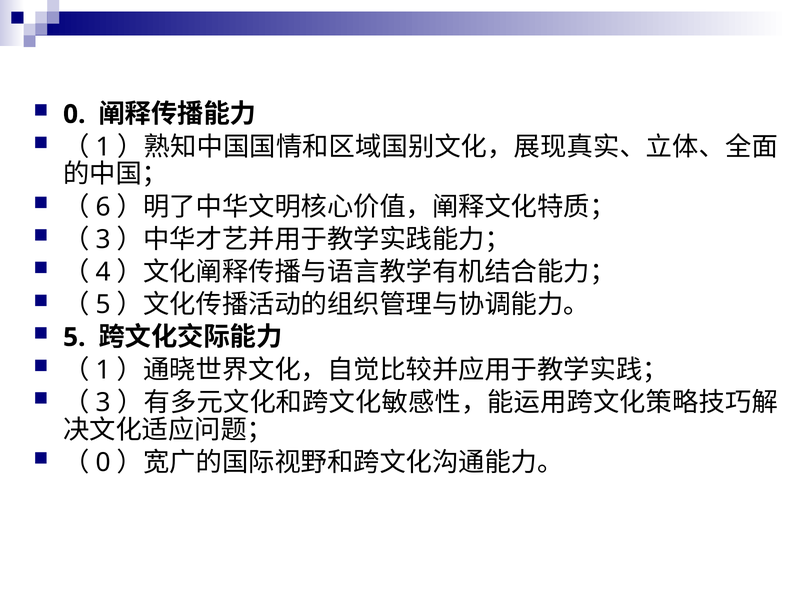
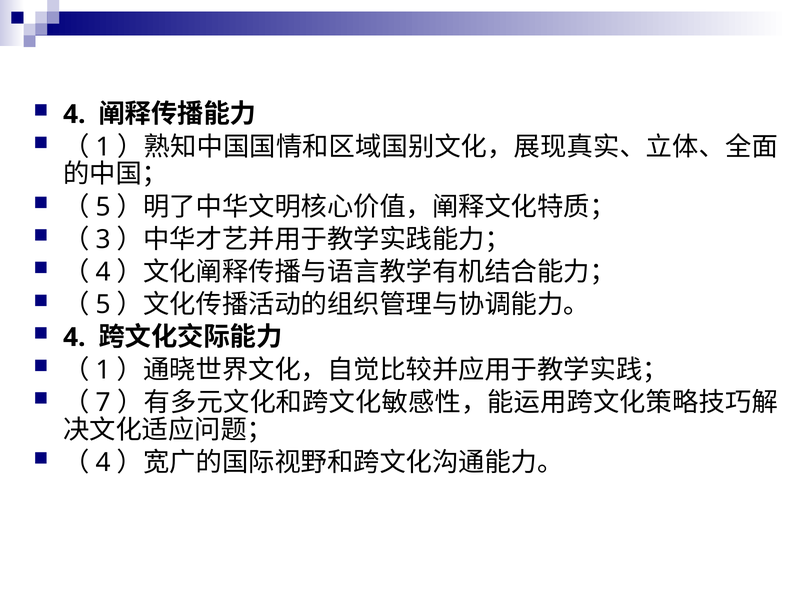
0: 0 -> 4 (74, 114)
6: 6 -> 5 (103, 207)
5: 5 -> 4 (74, 337)
3: 3 -> 7 (103, 403)
0: 0 -> 4 (103, 462)
